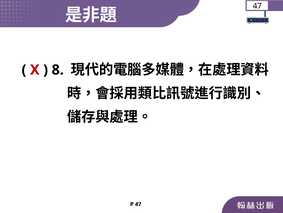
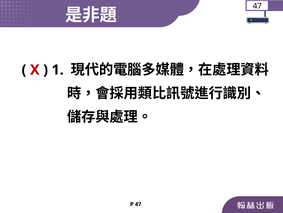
8: 8 -> 1 (58, 70)
